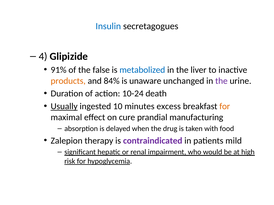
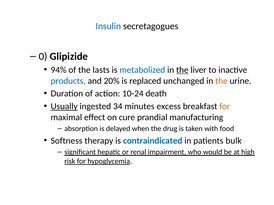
4: 4 -> 0 (43, 56)
91%: 91% -> 94% (59, 70)
false: false -> lasts (101, 70)
the underline: none -> present (182, 70)
products colour: orange -> blue (68, 81)
84%: 84% -> 20% (112, 81)
unaware: unaware -> replaced (145, 81)
the colour: purple -> orange (221, 81)
10: 10 -> 34 (118, 107)
Zalepion: Zalepion -> Softness (67, 141)
contraindicated colour: purple -> blue (153, 141)
mild: mild -> bulk (234, 141)
